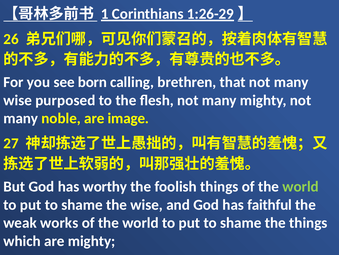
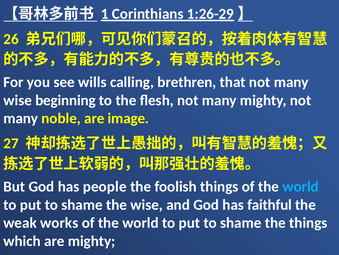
born: born -> wills (92, 82)
purposed: purposed -> beginning (65, 100)
worthy: worthy -> people (105, 186)
world colour: light green -> light blue (301, 186)
